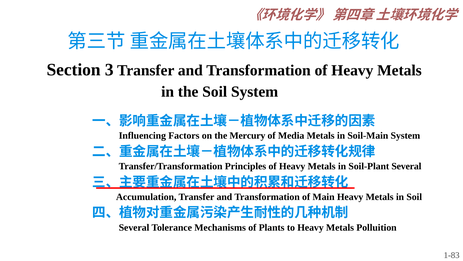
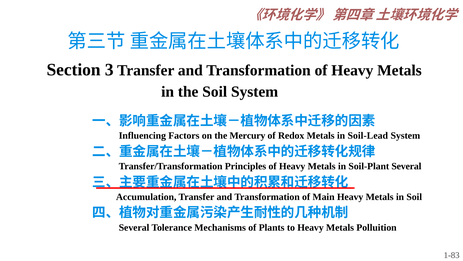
Media: Media -> Redox (291, 135)
Soil-Main: Soil-Main -> Soil-Lead (368, 135)
